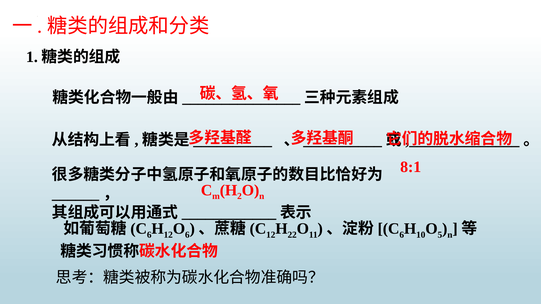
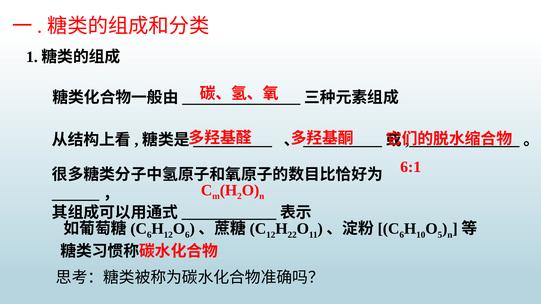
8:1: 8:1 -> 6:1 (411, 167)
